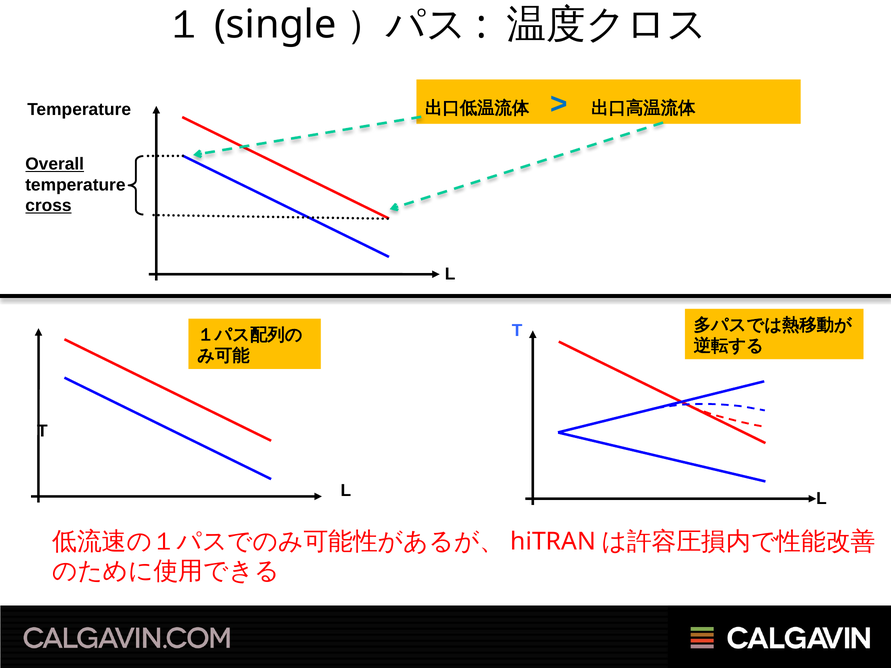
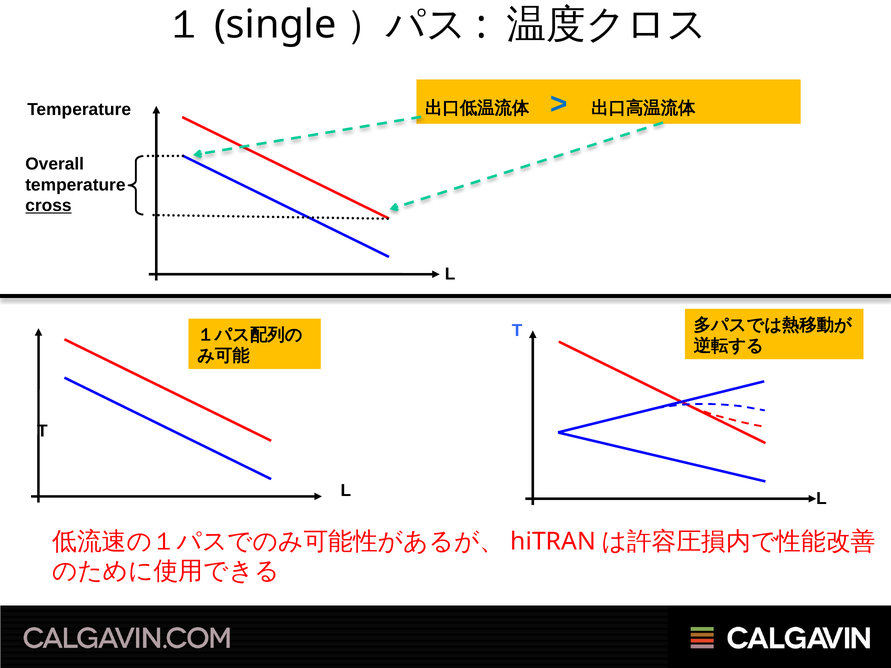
Overall underline: present -> none (55, 164)
